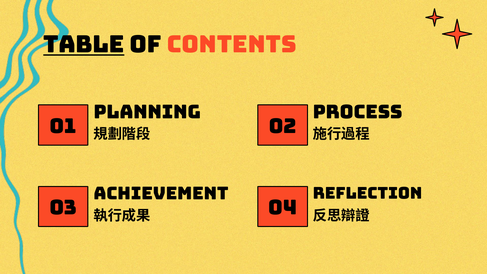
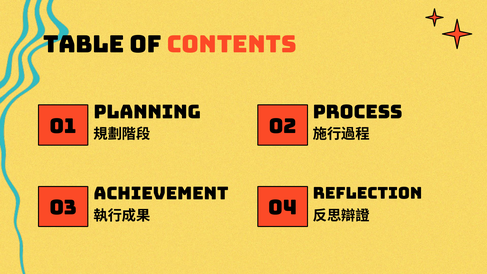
table underline: present -> none (84, 45)
